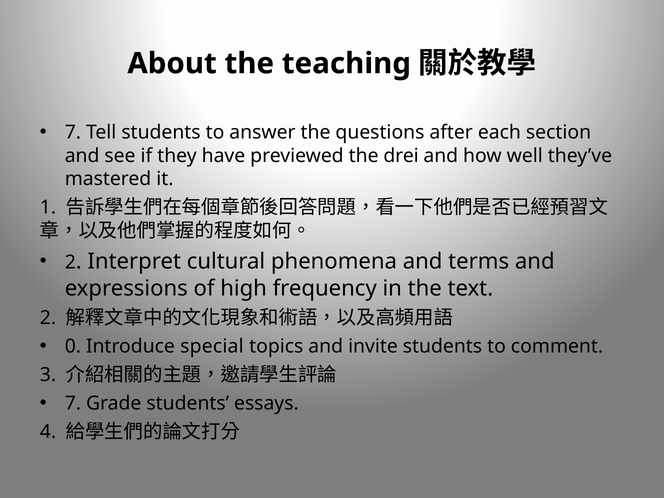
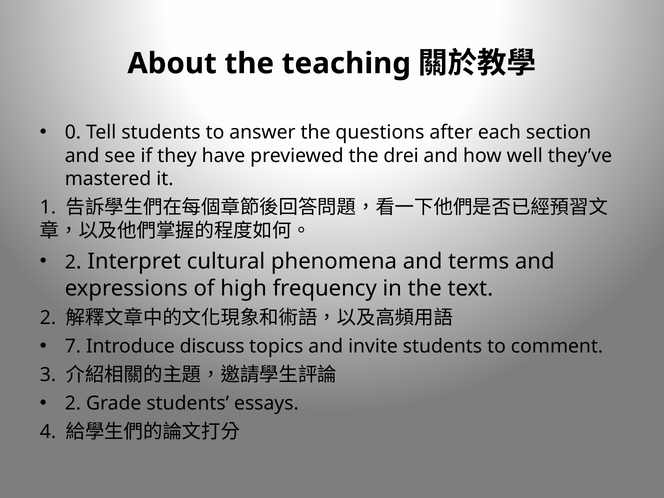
7: 7 -> 0 (73, 132)
0: 0 -> 7 (73, 346)
special: special -> discuss (212, 346)
7: 7 -> 2 (73, 403)
